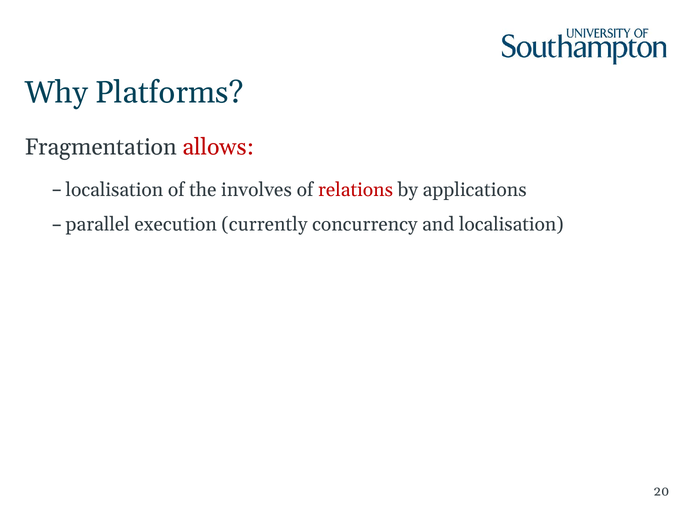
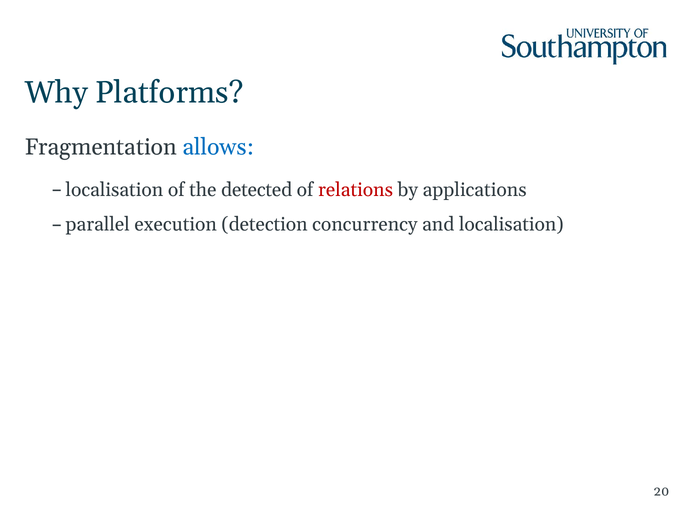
allows colour: red -> blue (218, 147)
involves: involves -> detected (257, 190)
currently: currently -> detection (265, 225)
